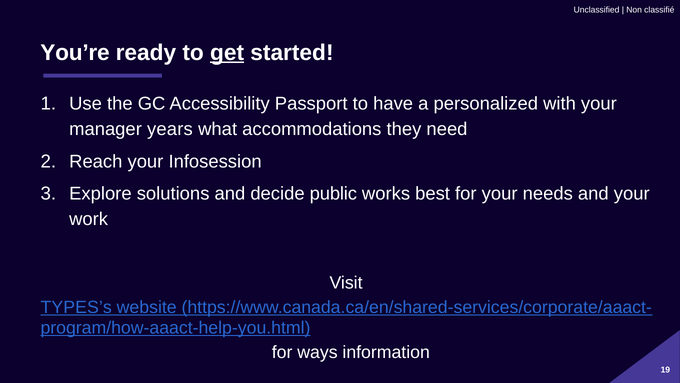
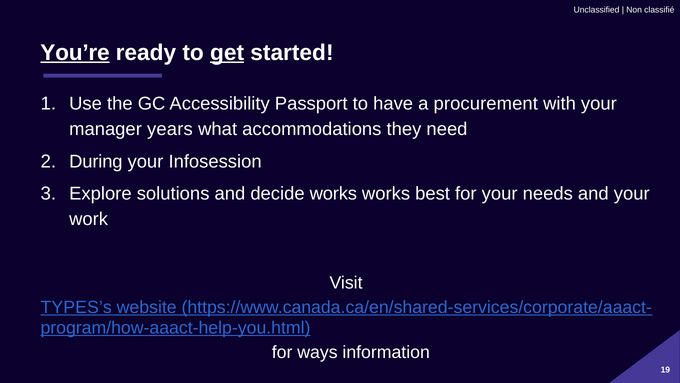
You’re underline: none -> present (75, 53)
personalized: personalized -> procurement (486, 104)
Reach: Reach -> During (96, 161)
decide public: public -> works (333, 193)
